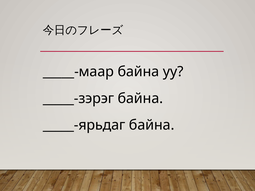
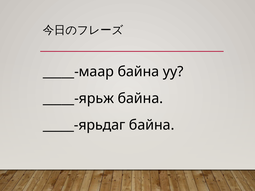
_____-зэрэг: _____-зэрэг -> _____-ярьж (78, 98)
